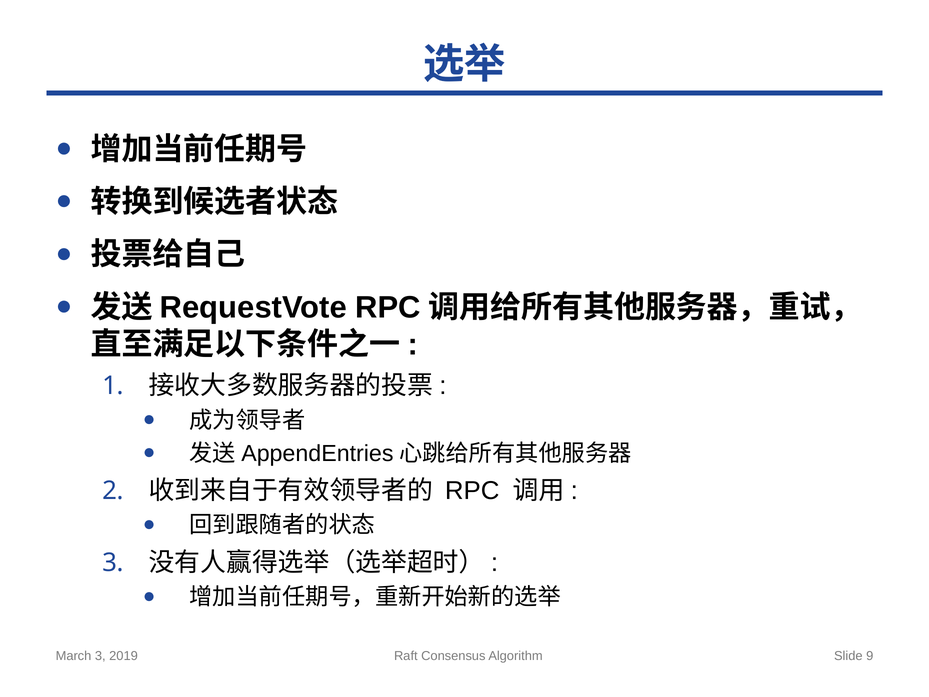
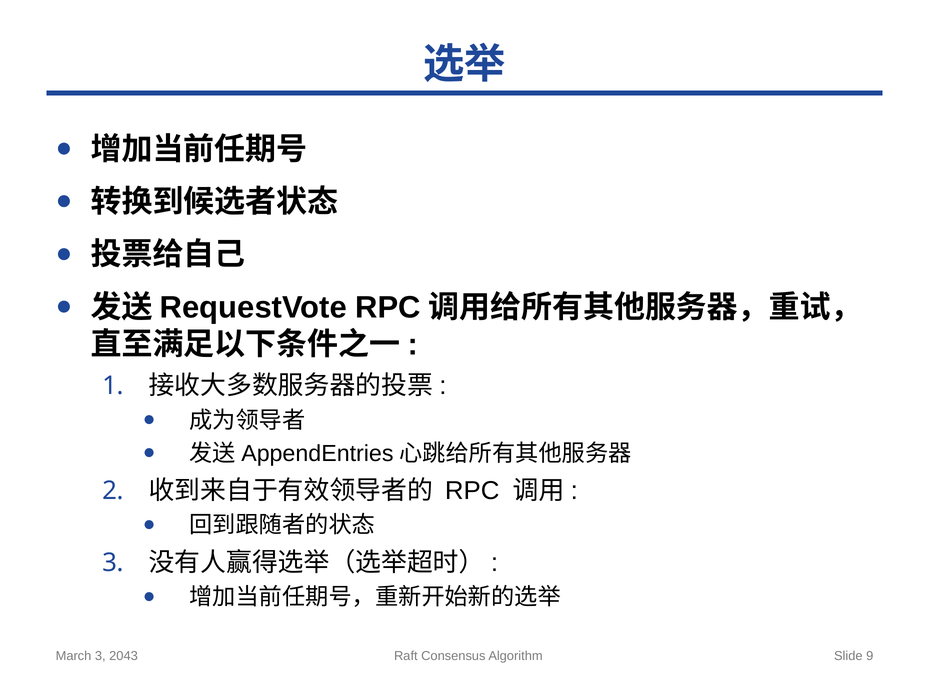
2019: 2019 -> 2043 (124, 656)
